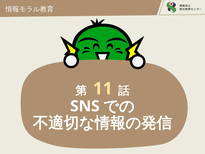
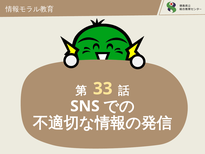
11: 11 -> 33 (103, 89)
